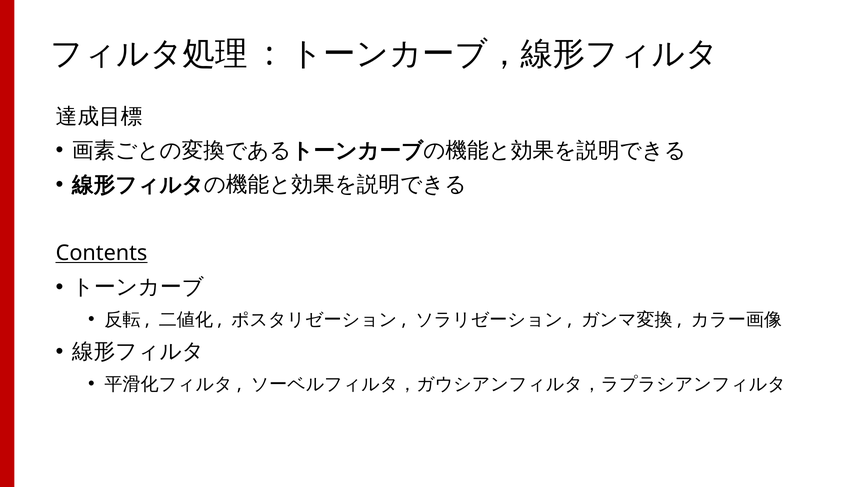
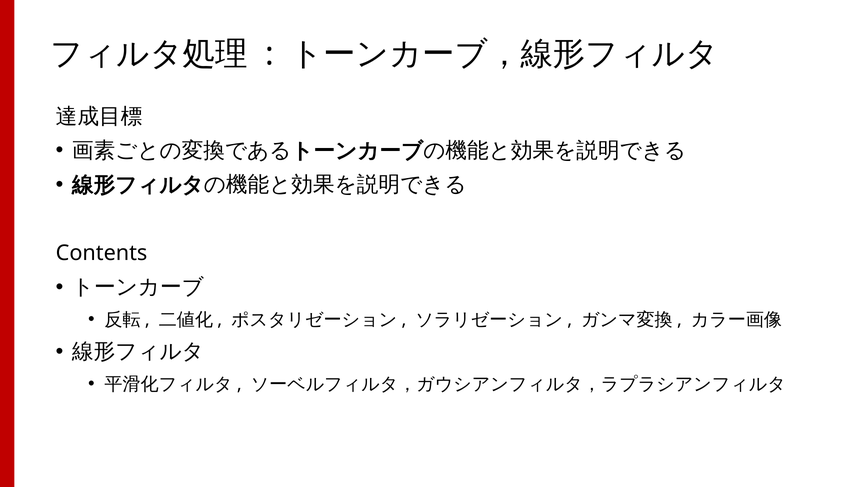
Contents underline: present -> none (102, 253)
